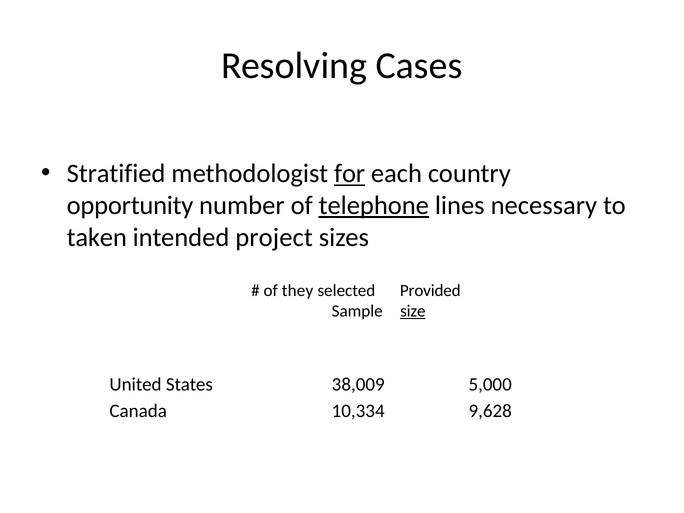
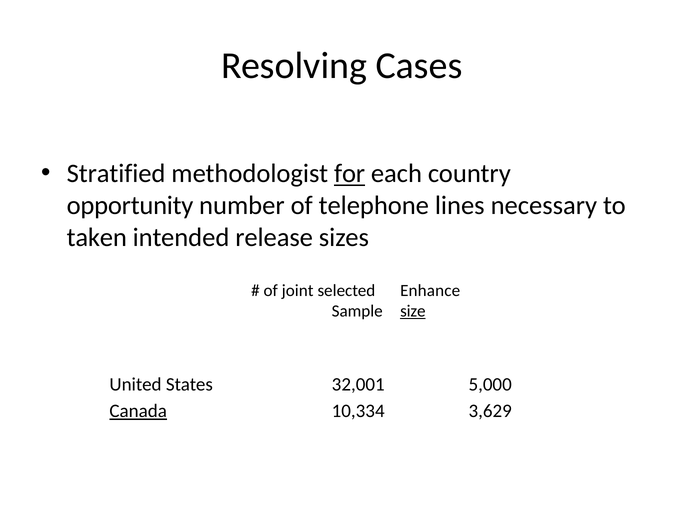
telephone underline: present -> none (374, 206)
project: project -> release (274, 238)
they: they -> joint (298, 290)
Provided: Provided -> Enhance (430, 290)
38,009: 38,009 -> 32,001 (358, 384)
Canada underline: none -> present (138, 411)
9,628: 9,628 -> 3,629 (490, 411)
